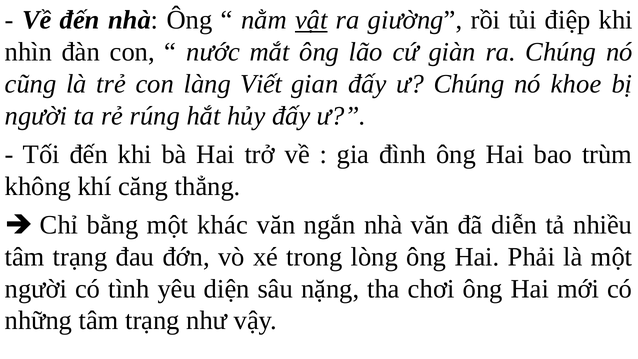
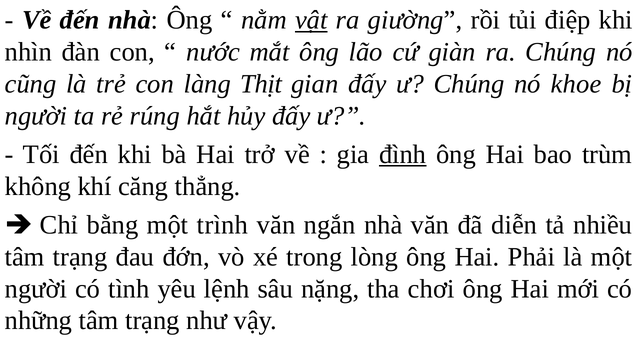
Viết: Viết -> Thịt (261, 84)
đình underline: none -> present (403, 154)
khác: khác -> trình (223, 225)
diện: diện -> lệnh (227, 289)
